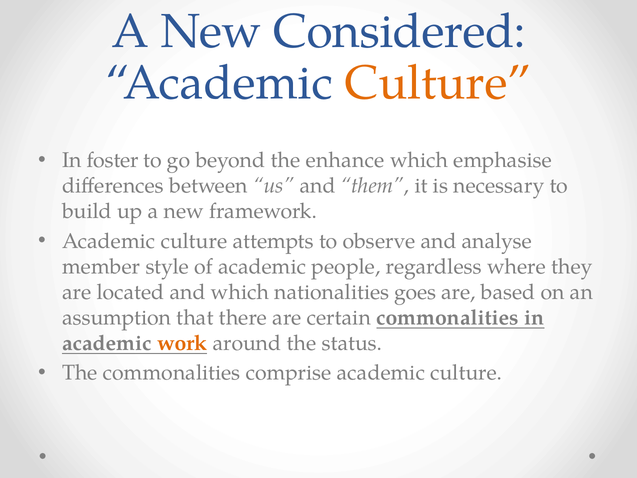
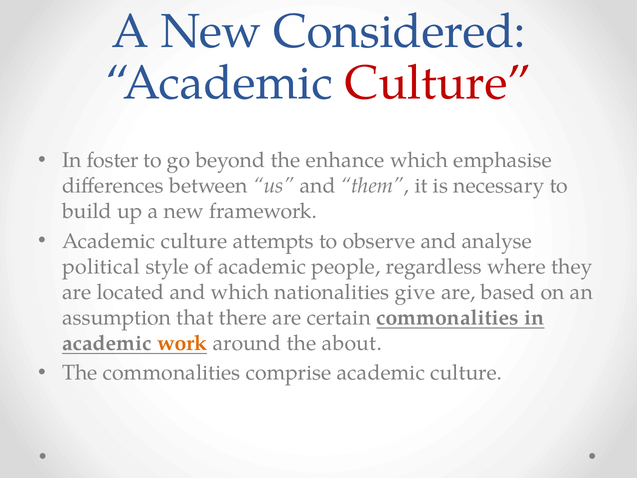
Culture colour: orange -> red (438, 83)
member: member -> political (101, 266)
goes: goes -> give (415, 292)
status: status -> about (352, 343)
